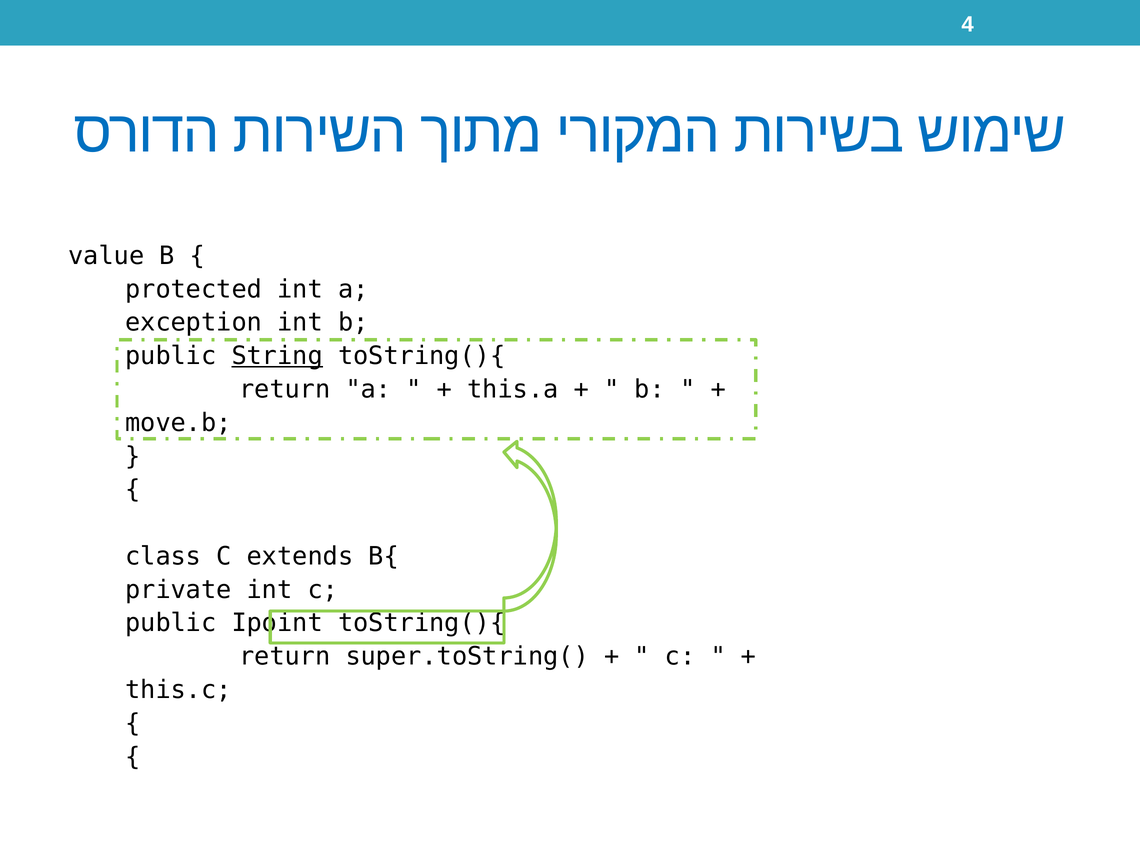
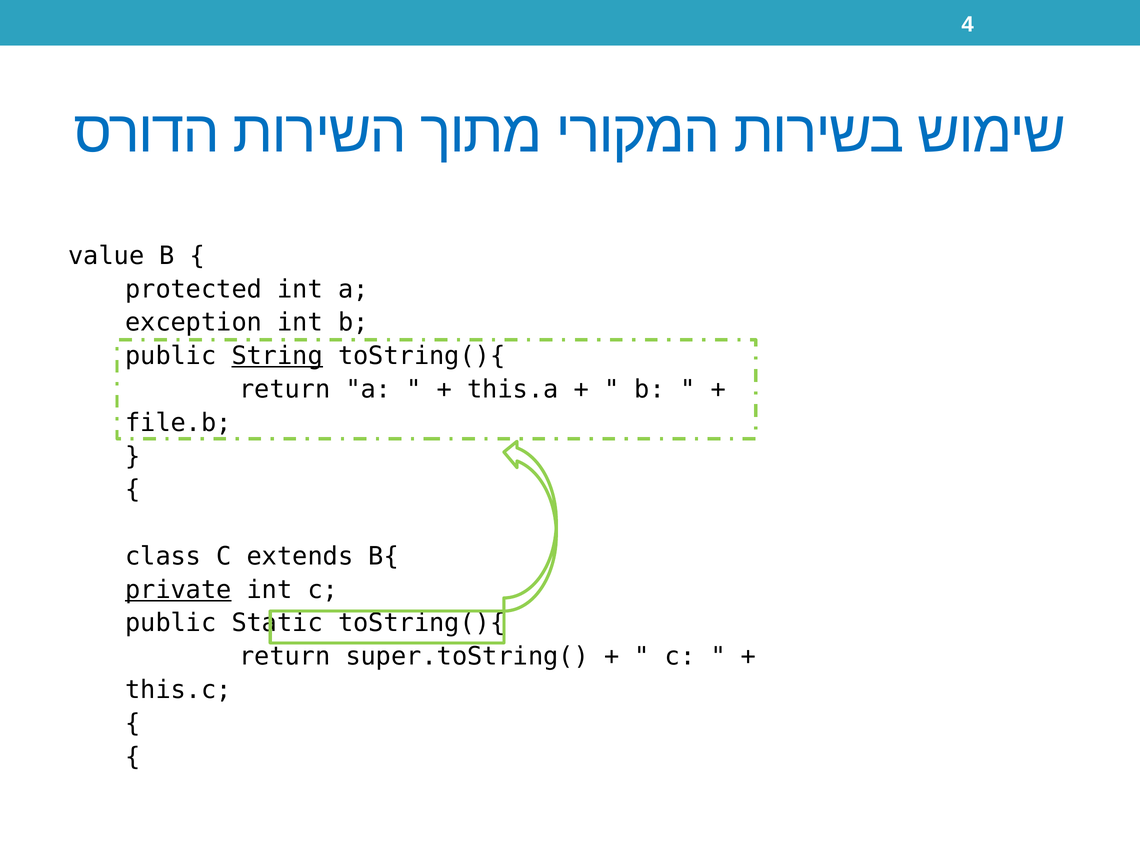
move.b: move.b -> file.b (178, 423)
private underline: none -> present (178, 590)
Ipoint: Ipoint -> Static (277, 623)
